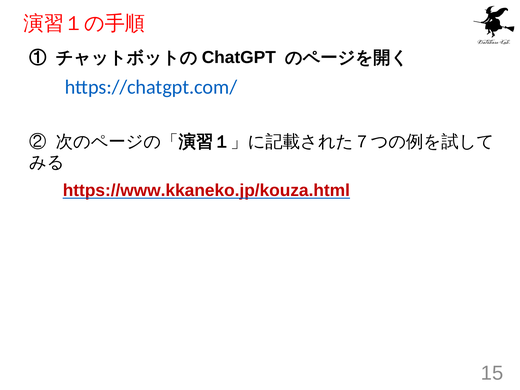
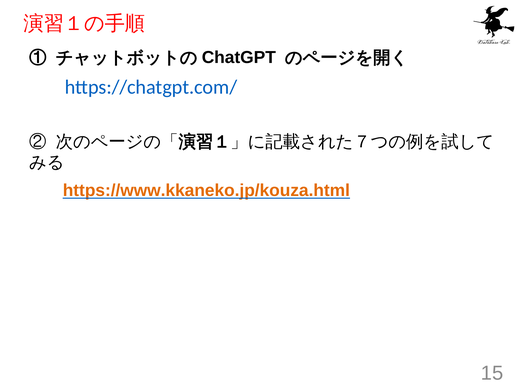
https://www.kkaneko.jp/kouza.html colour: red -> orange (206, 190)
